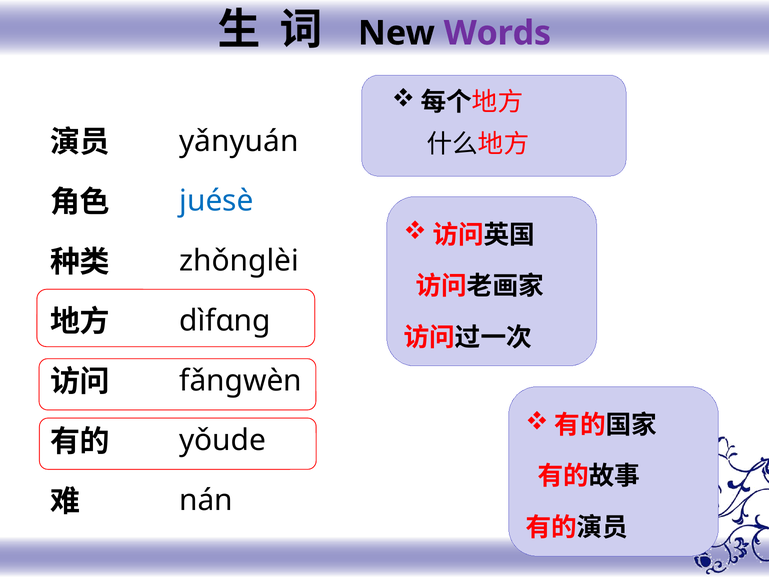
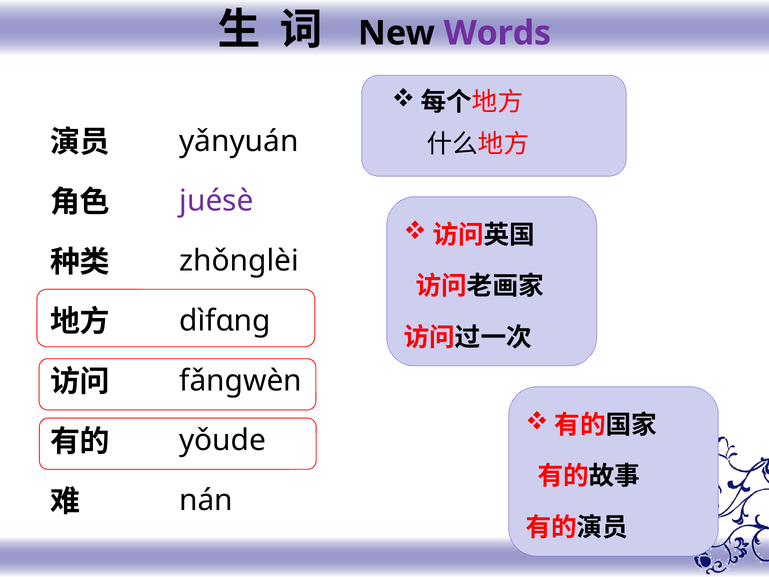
juésè colour: blue -> purple (216, 201)
